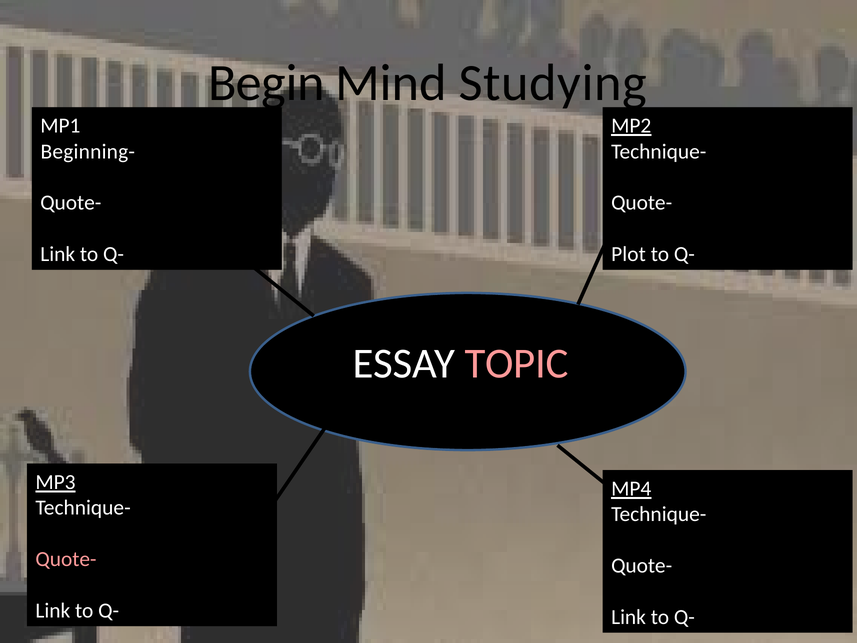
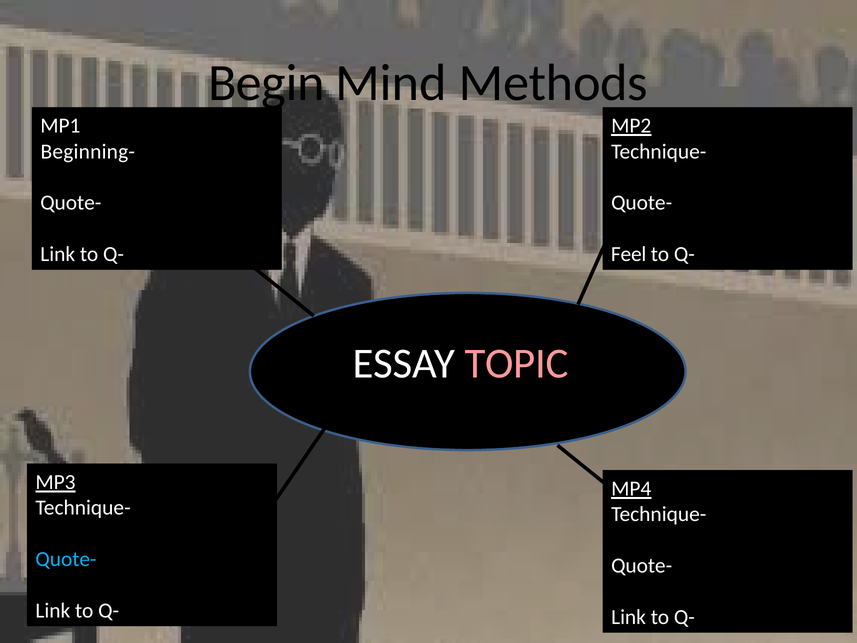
Studying: Studying -> Methods (553, 83)
Plot: Plot -> Feel (629, 254)
Quote- colour: pink -> light blue (66, 559)
